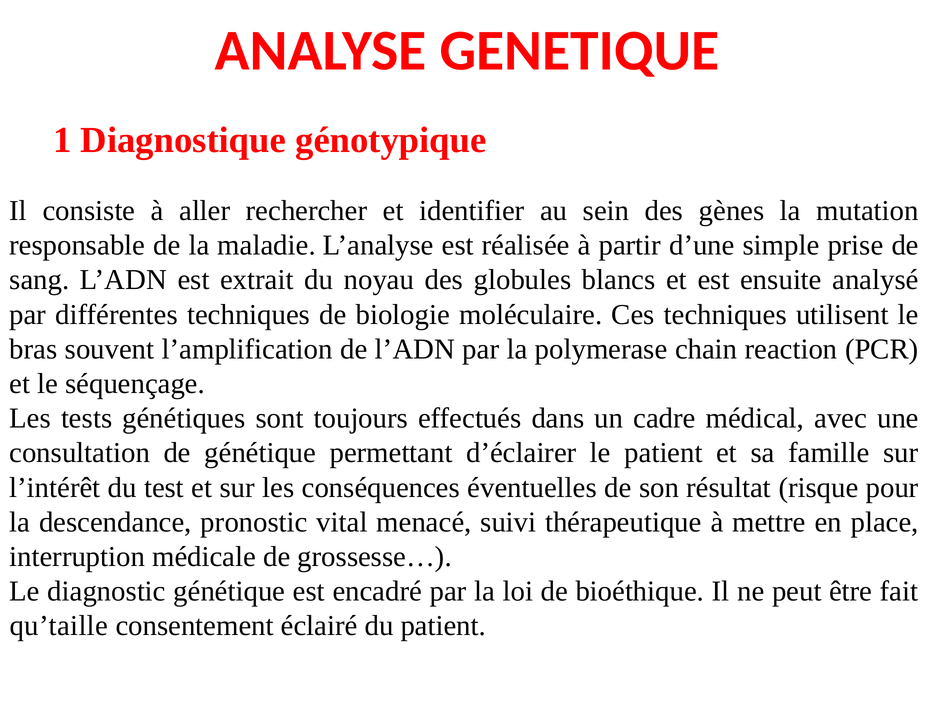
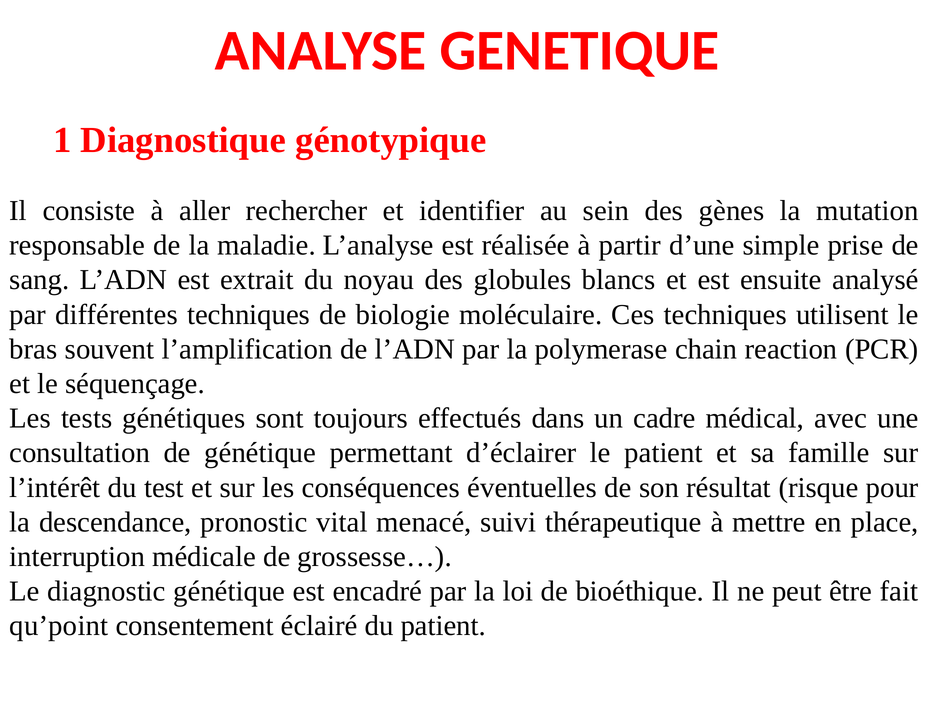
qu’taille: qu’taille -> qu’point (59, 626)
